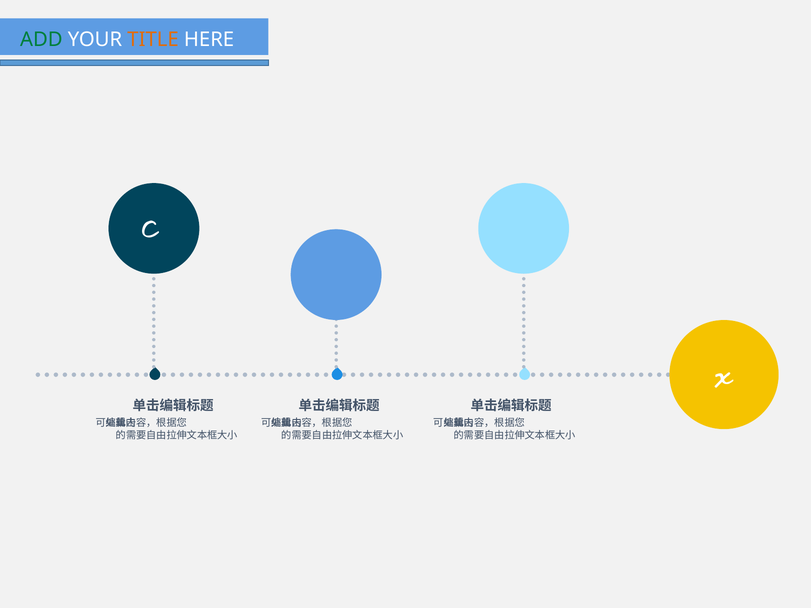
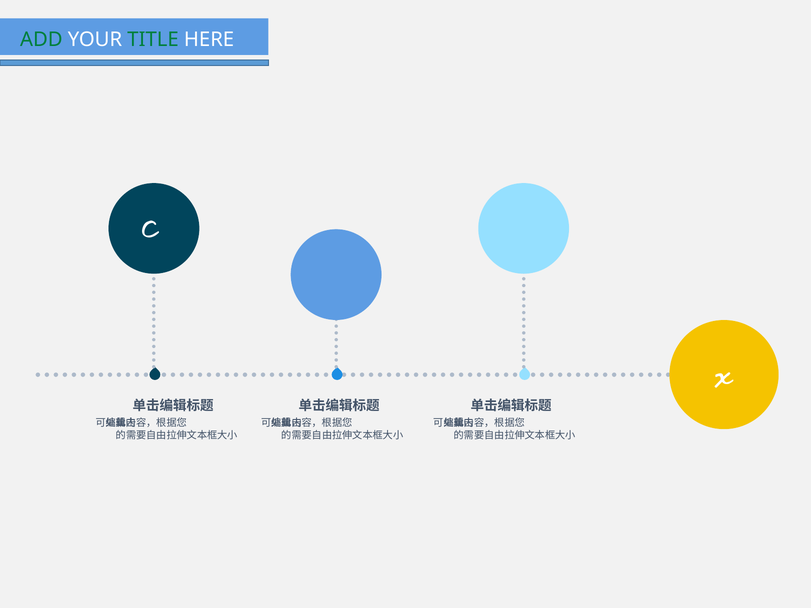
TITLE colour: orange -> green (153, 40)
